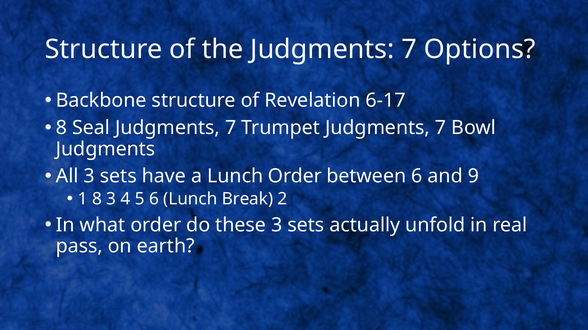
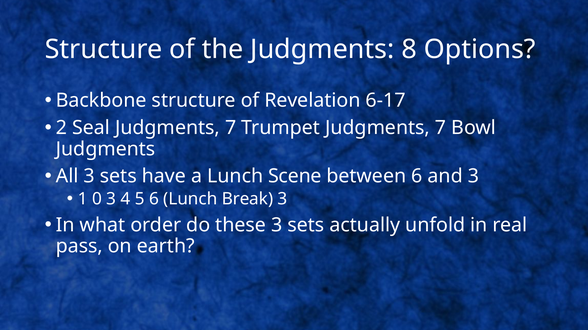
the Judgments 7: 7 -> 8 (409, 49)
8: 8 -> 2 (61, 128)
Lunch Order: Order -> Scene (295, 177)
and 9: 9 -> 3 (473, 177)
1 8: 8 -> 0 (97, 199)
Break 2: 2 -> 3 (283, 199)
